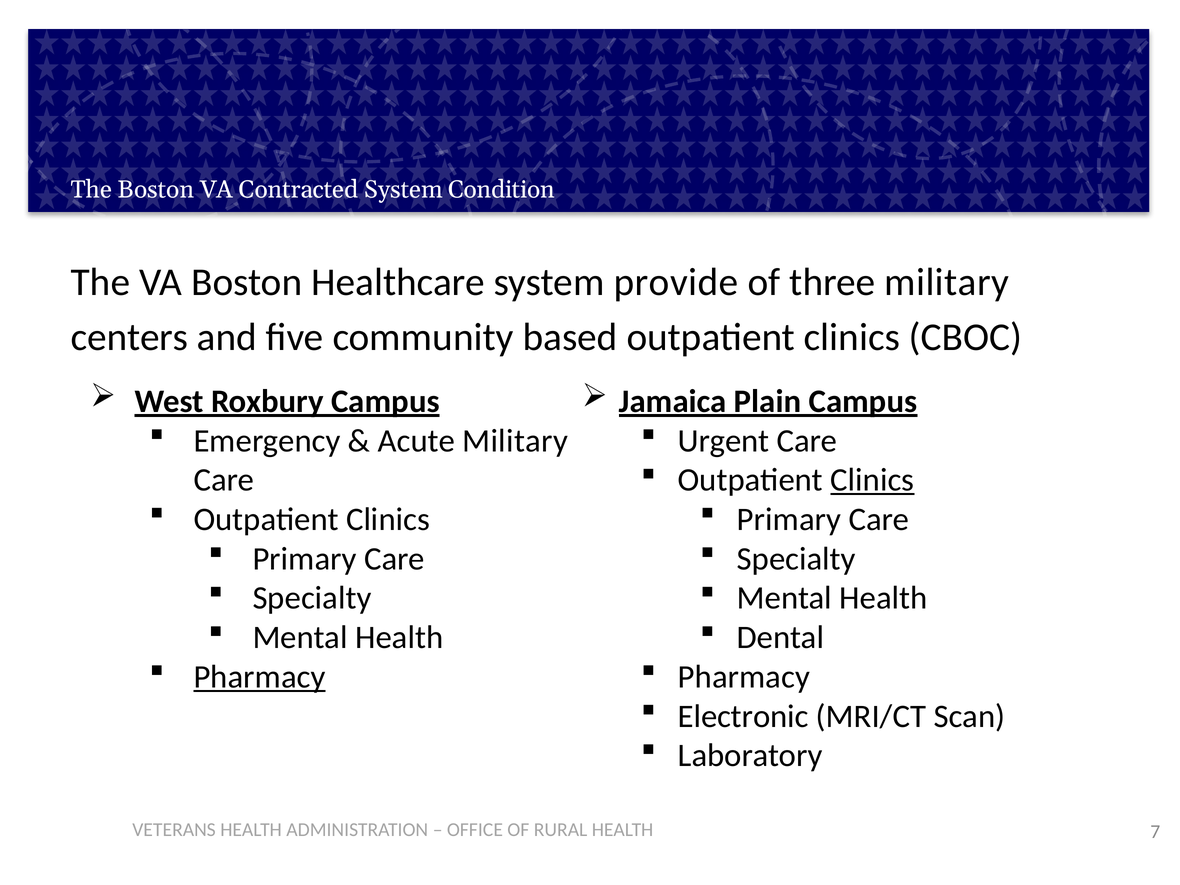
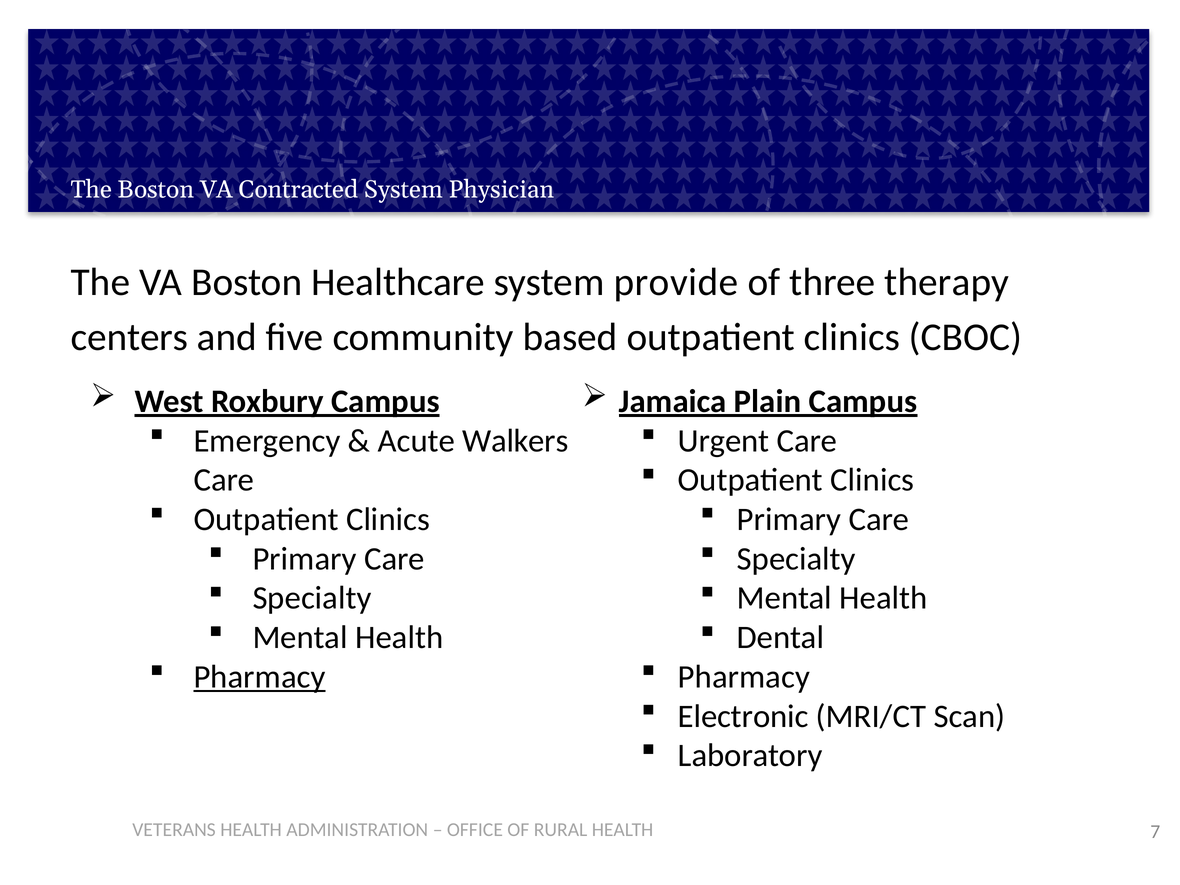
Condition: Condition -> Physician (501, 190)
three military: military -> therapy (947, 282)
Acute Military: Military -> Walkers (515, 441)
Clinics underline: present -> none (872, 480)
